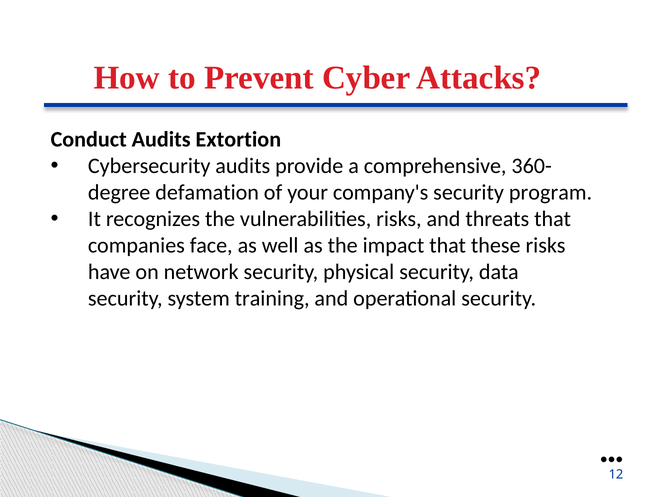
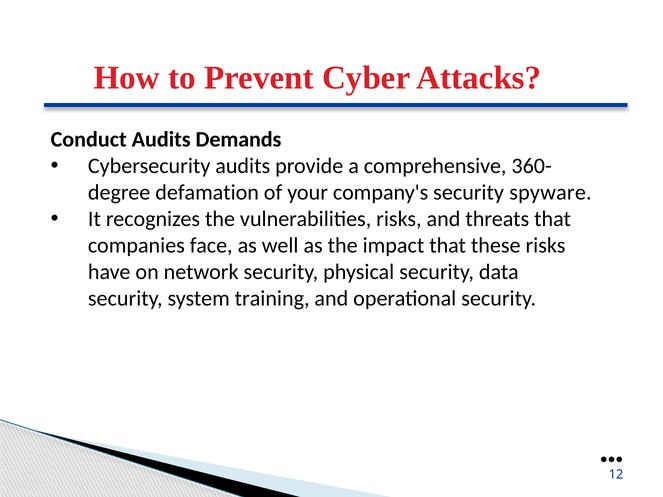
Extortion: Extortion -> Demands (238, 140)
program: program -> spyware (550, 193)
